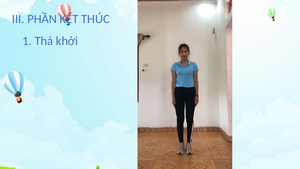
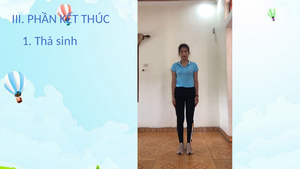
khởi: khởi -> sinh (67, 41)
